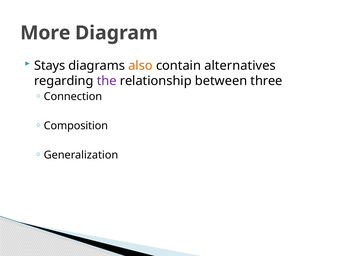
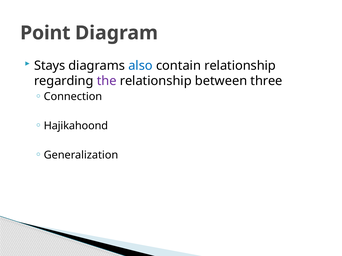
More: More -> Point (45, 33)
also colour: orange -> blue (141, 66)
contain alternatives: alternatives -> relationship (240, 66)
Composition: Composition -> Hajikahoond (76, 126)
